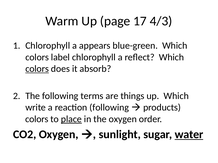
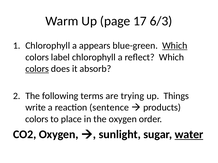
4/3: 4/3 -> 6/3 (161, 21)
Which underline: none -> present (175, 46)
things: things -> trying (132, 96)
up Which: Which -> Things (176, 96)
reaction following: following -> sentence (109, 108)
place underline: present -> none (71, 119)
